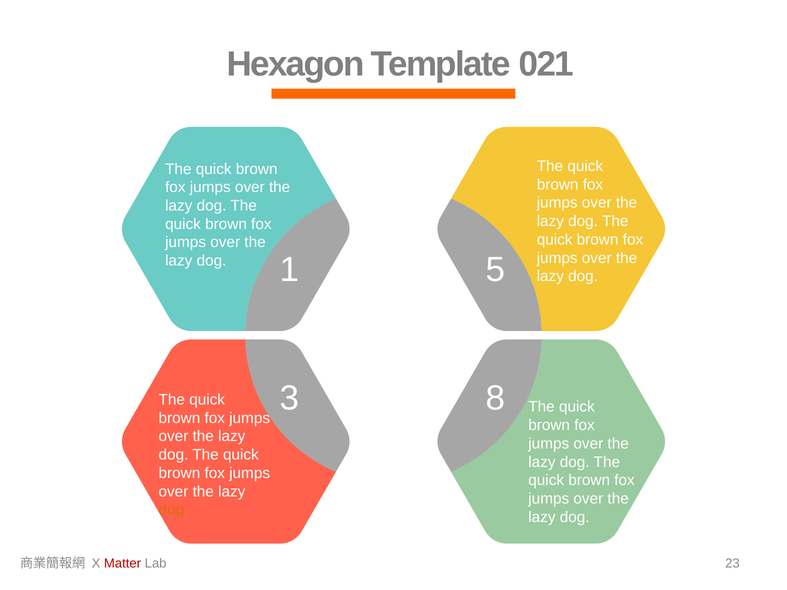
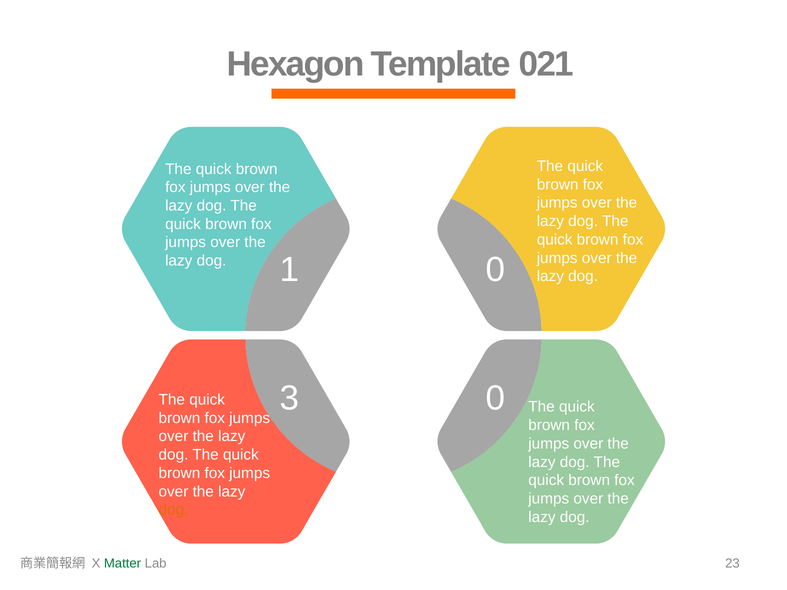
1 5: 5 -> 0 (495, 270)
3 8: 8 -> 0 (495, 398)
Matter colour: red -> green (123, 564)
